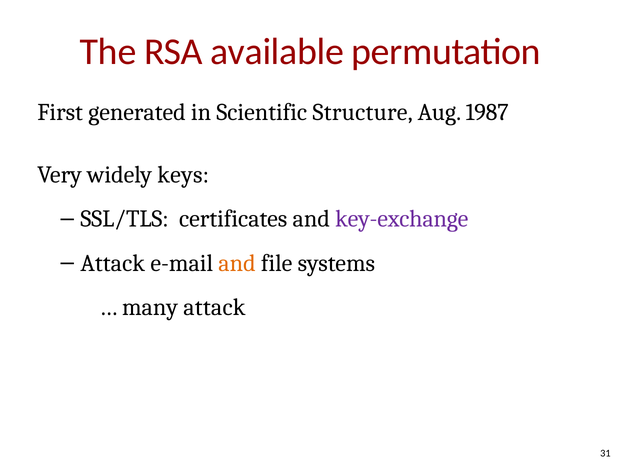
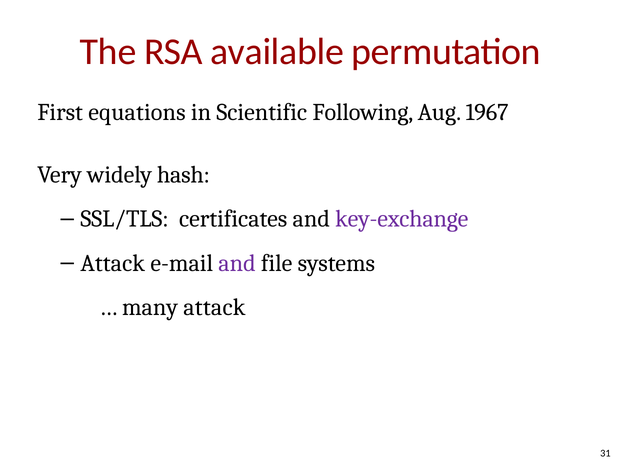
generated: generated -> equations (137, 112)
Structure: Structure -> Following (363, 112)
1987: 1987 -> 1967 (487, 112)
keys: keys -> hash (183, 175)
and colour: orange -> purple (237, 264)
